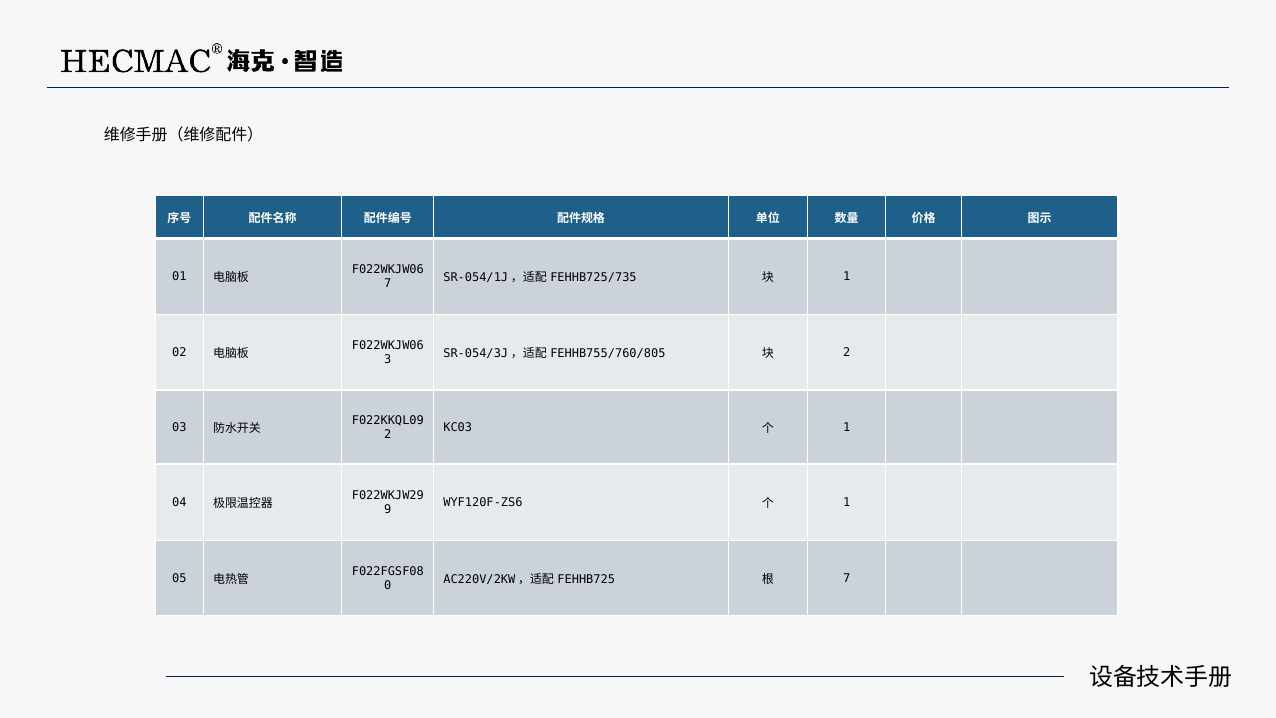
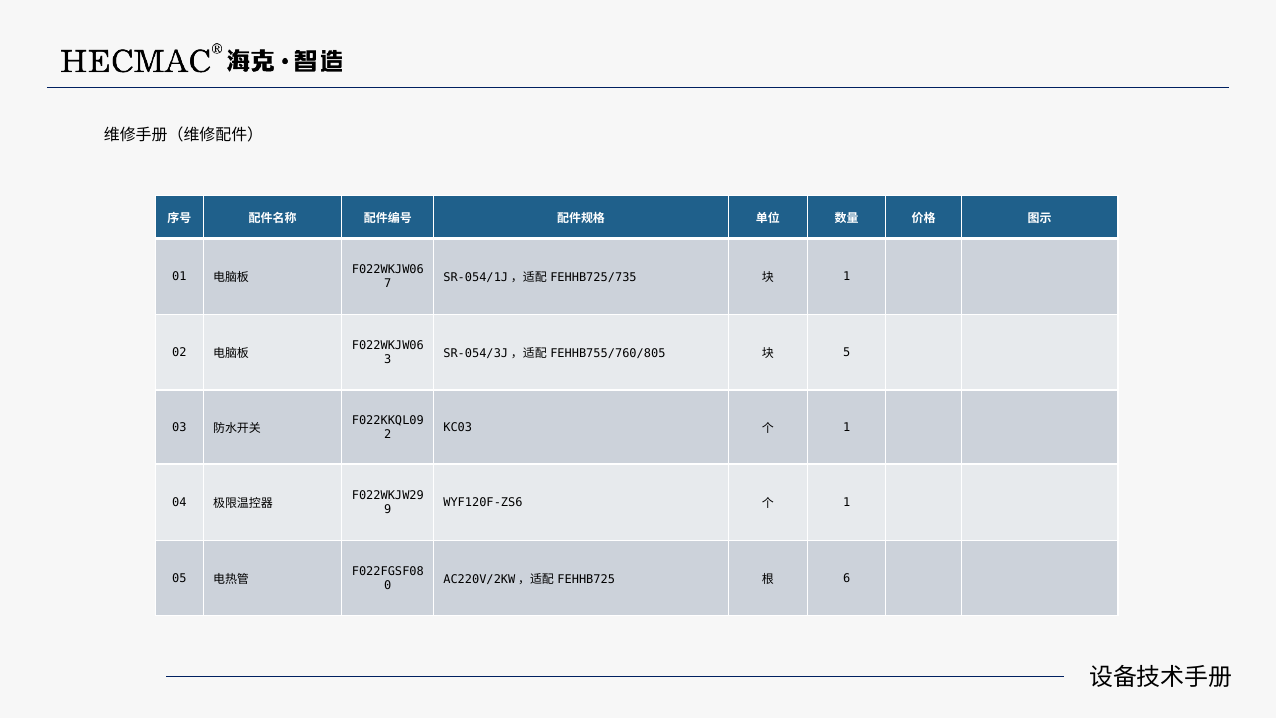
2: 2 -> 5 (847, 352)
7: 7 -> 6 (847, 578)
